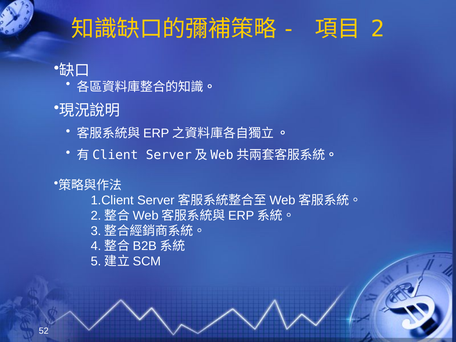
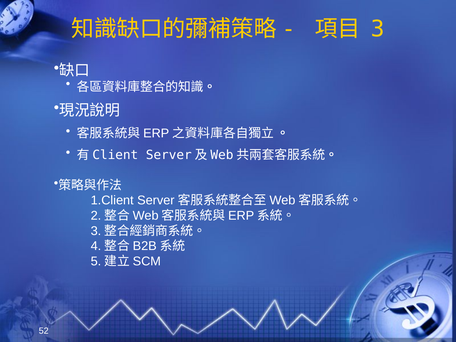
2: 2 -> 3 (378, 29)
